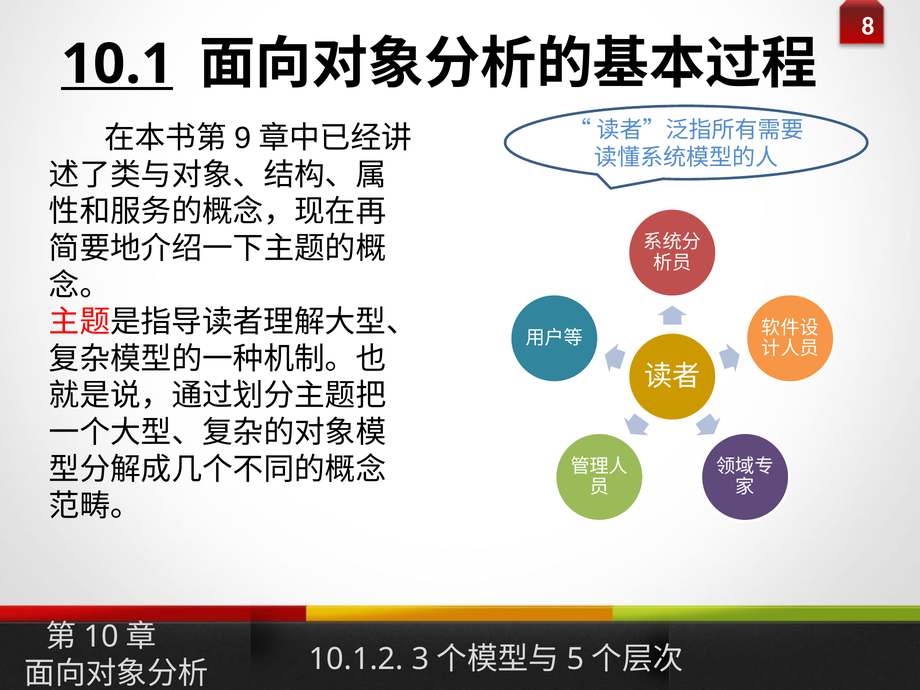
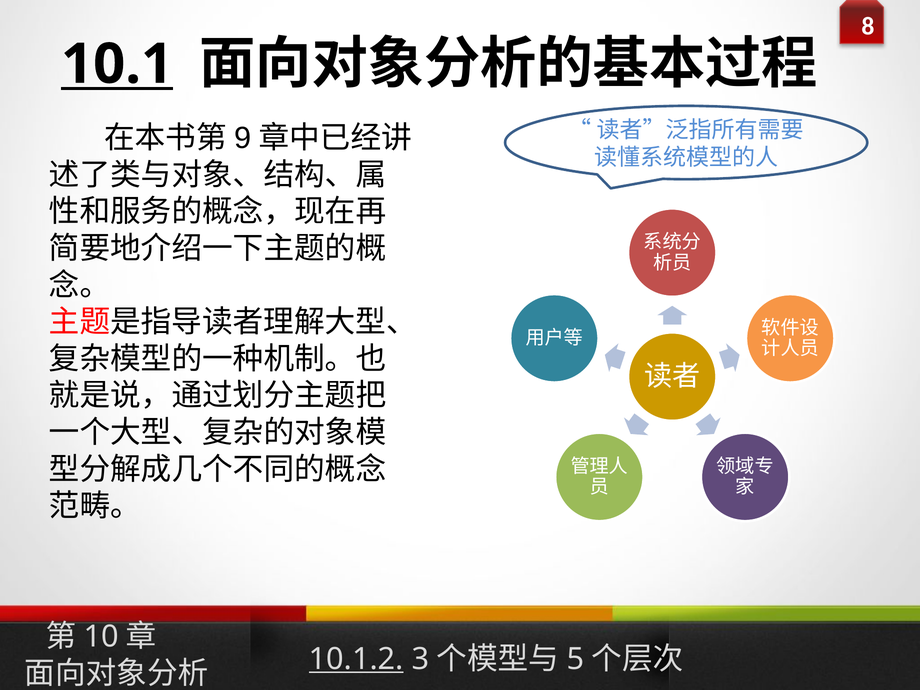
10.1.2 underline: none -> present (356, 659)
